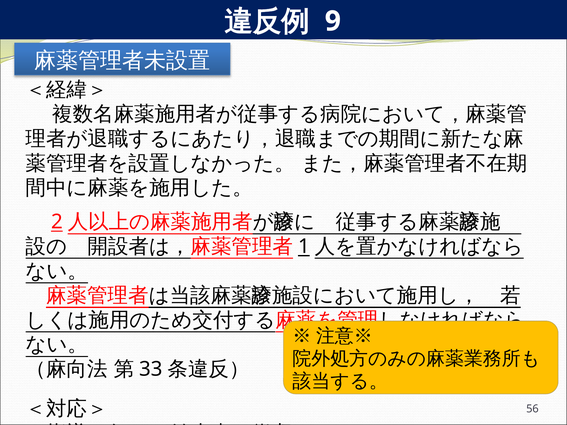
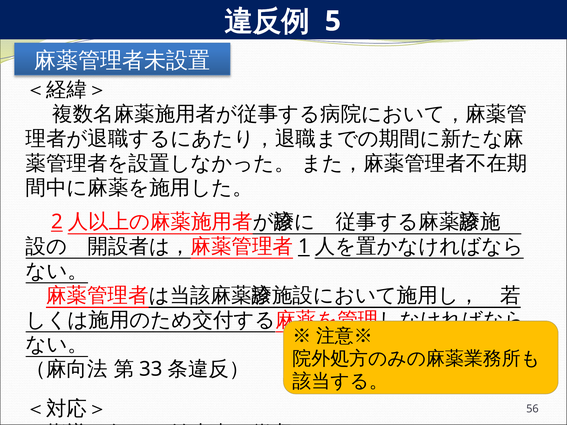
9: 9 -> 5 (333, 21)
